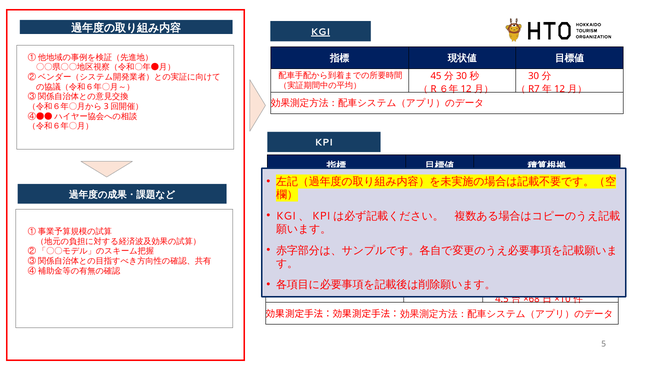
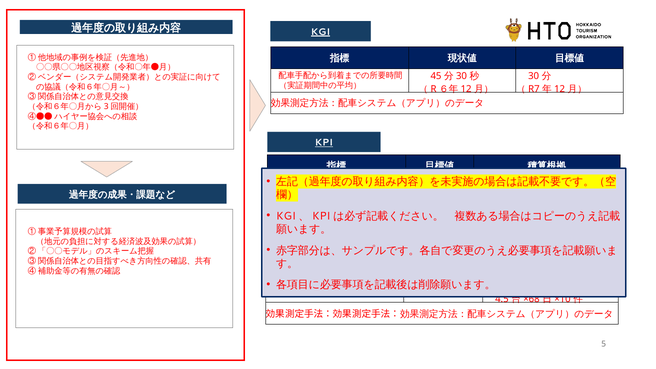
KPI underline: none -> present (324, 143)
